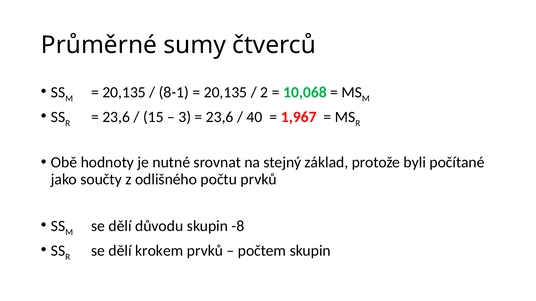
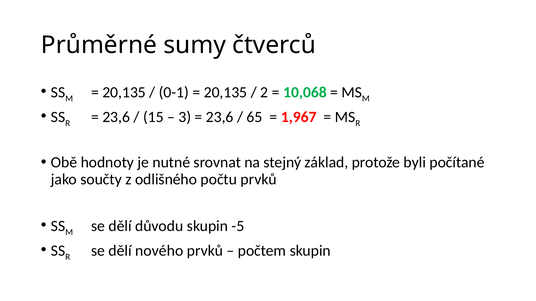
8-1: 8-1 -> 0-1 (174, 92)
40: 40 -> 65 (255, 117)
-8: -8 -> -5 (238, 226)
krokem: krokem -> nového (159, 251)
